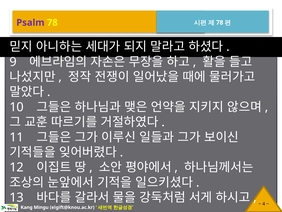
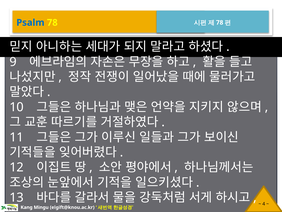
Psalm colour: purple -> blue (30, 23)
